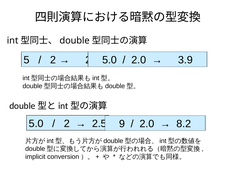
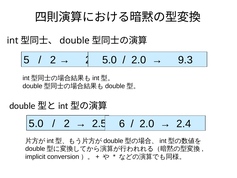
3.9: 3.9 -> 9.3 (185, 60)
9: 9 -> 6 (122, 124)
8.2: 8.2 -> 2.4 (184, 124)
